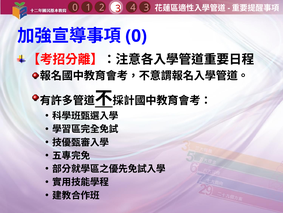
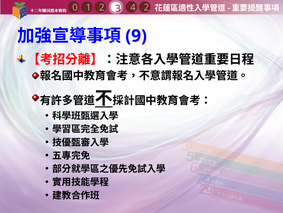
4 3: 3 -> 2 (146, 8)
0: 0 -> 9 (136, 36)
